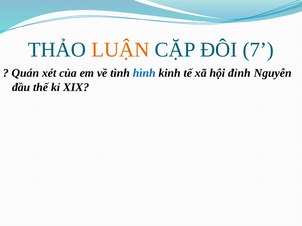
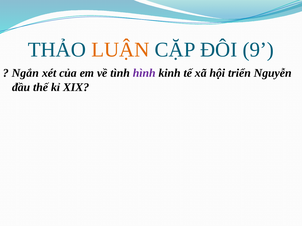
7: 7 -> 9 (258, 50)
Quán: Quán -> Ngắn (25, 73)
hình colour: blue -> purple (144, 73)
đỉnh: đỉnh -> triển (240, 73)
